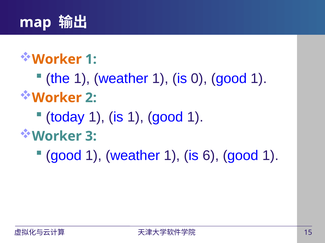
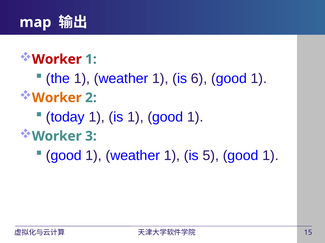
Worker colour: orange -> red (57, 59)
0: 0 -> 6 (199, 79)
6: 6 -> 5 (211, 156)
